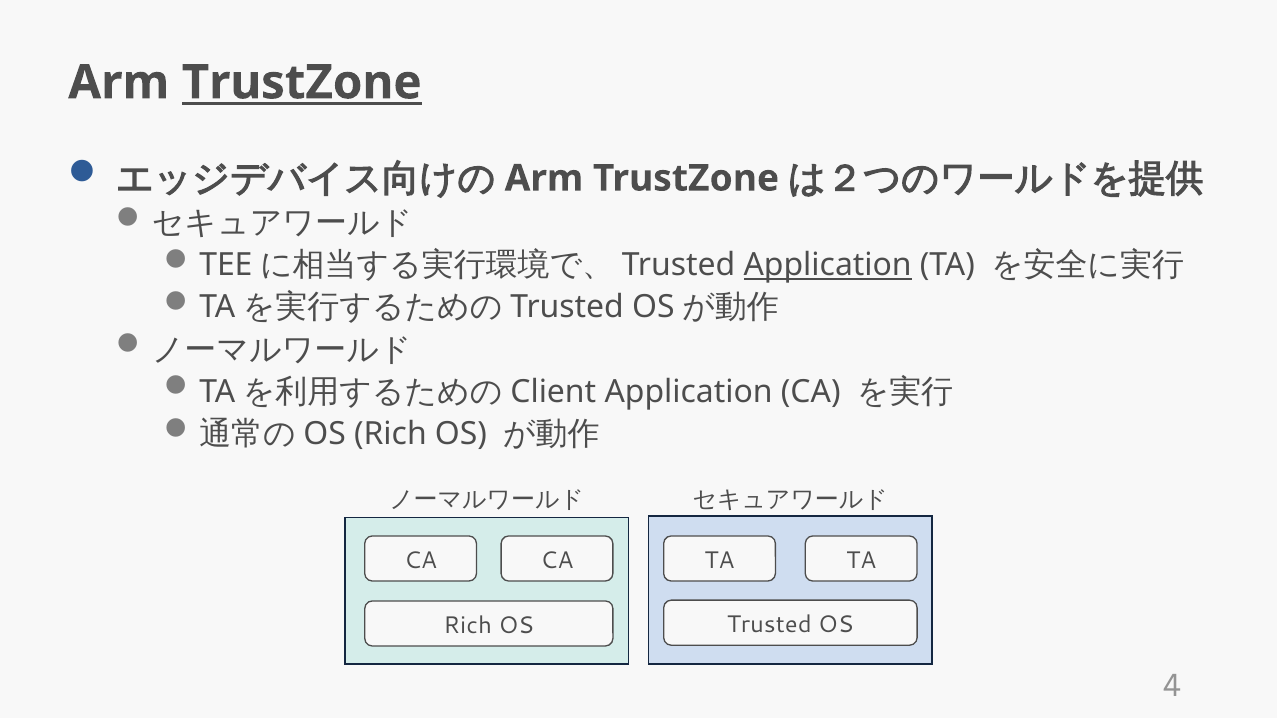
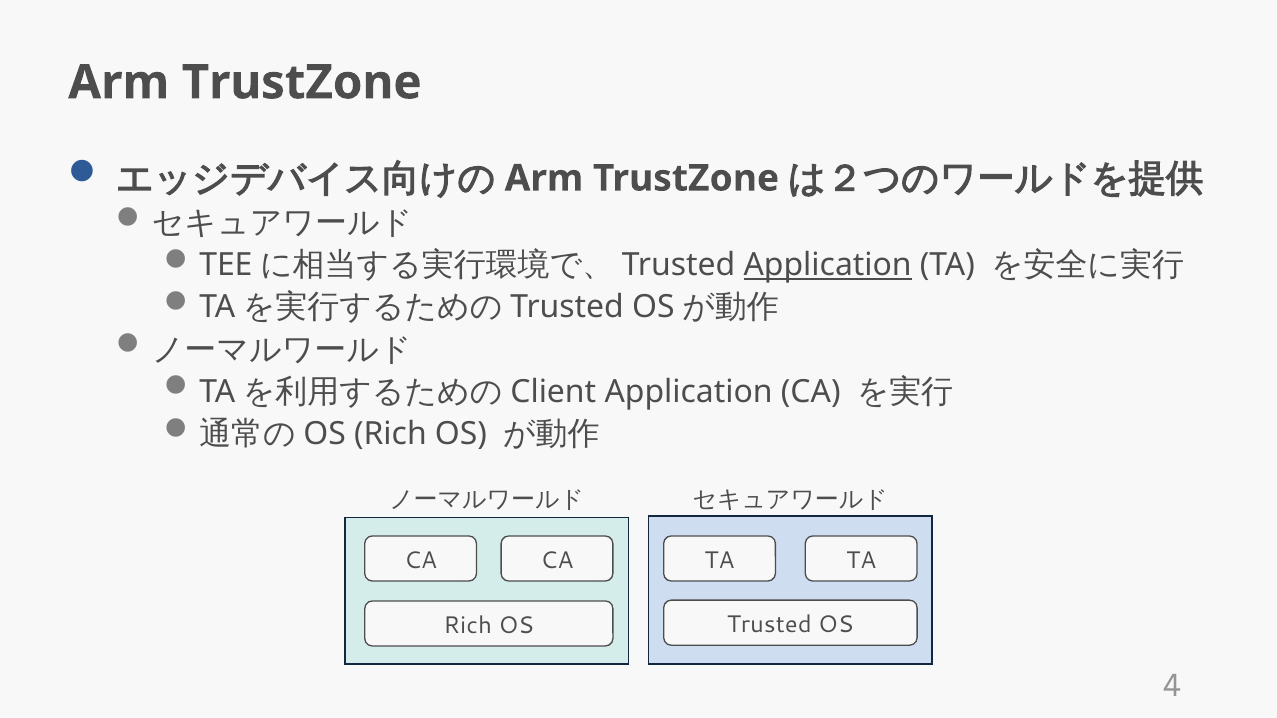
TrustZone underline: present -> none (302, 83)
